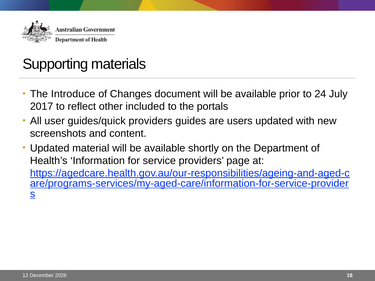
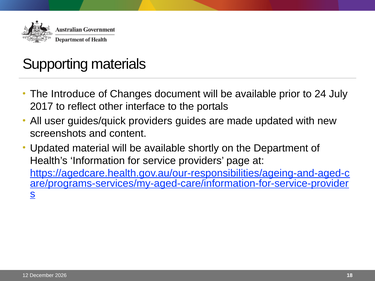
included: included -> interface (145, 107)
users: users -> made (240, 121)
